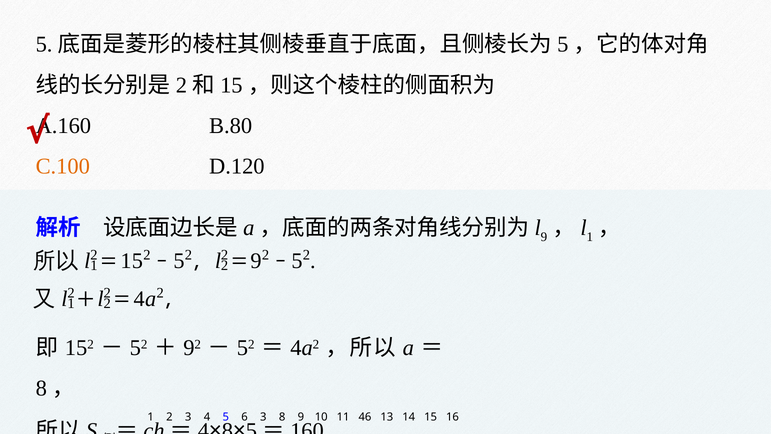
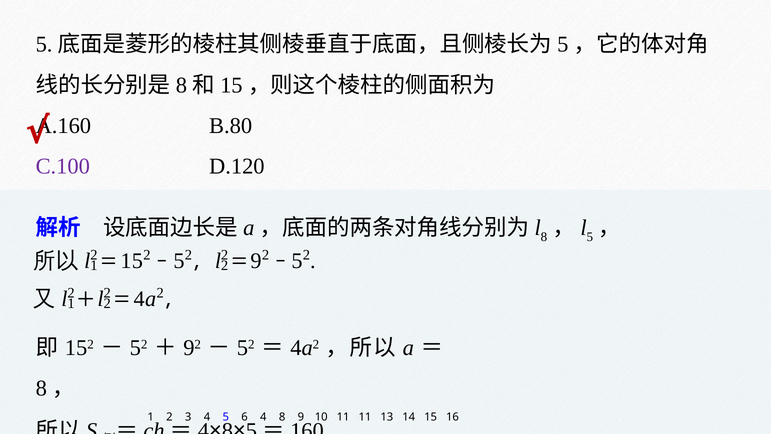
2: 2 -> 8 (181, 85)
C.100 colour: orange -> purple (63, 166)
9: 9 -> 8 (544, 237)
1: 1 -> 5 (590, 237)
6 3: 3 -> 4 (263, 417)
11 46: 46 -> 11 (365, 417)
